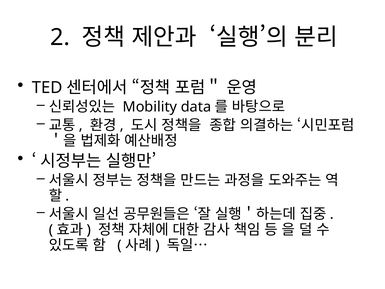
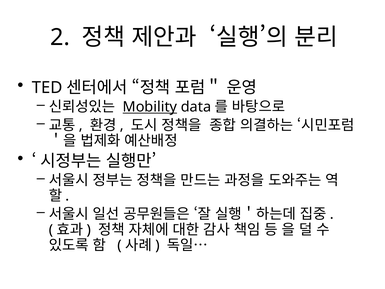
Mobility underline: none -> present (150, 107)
